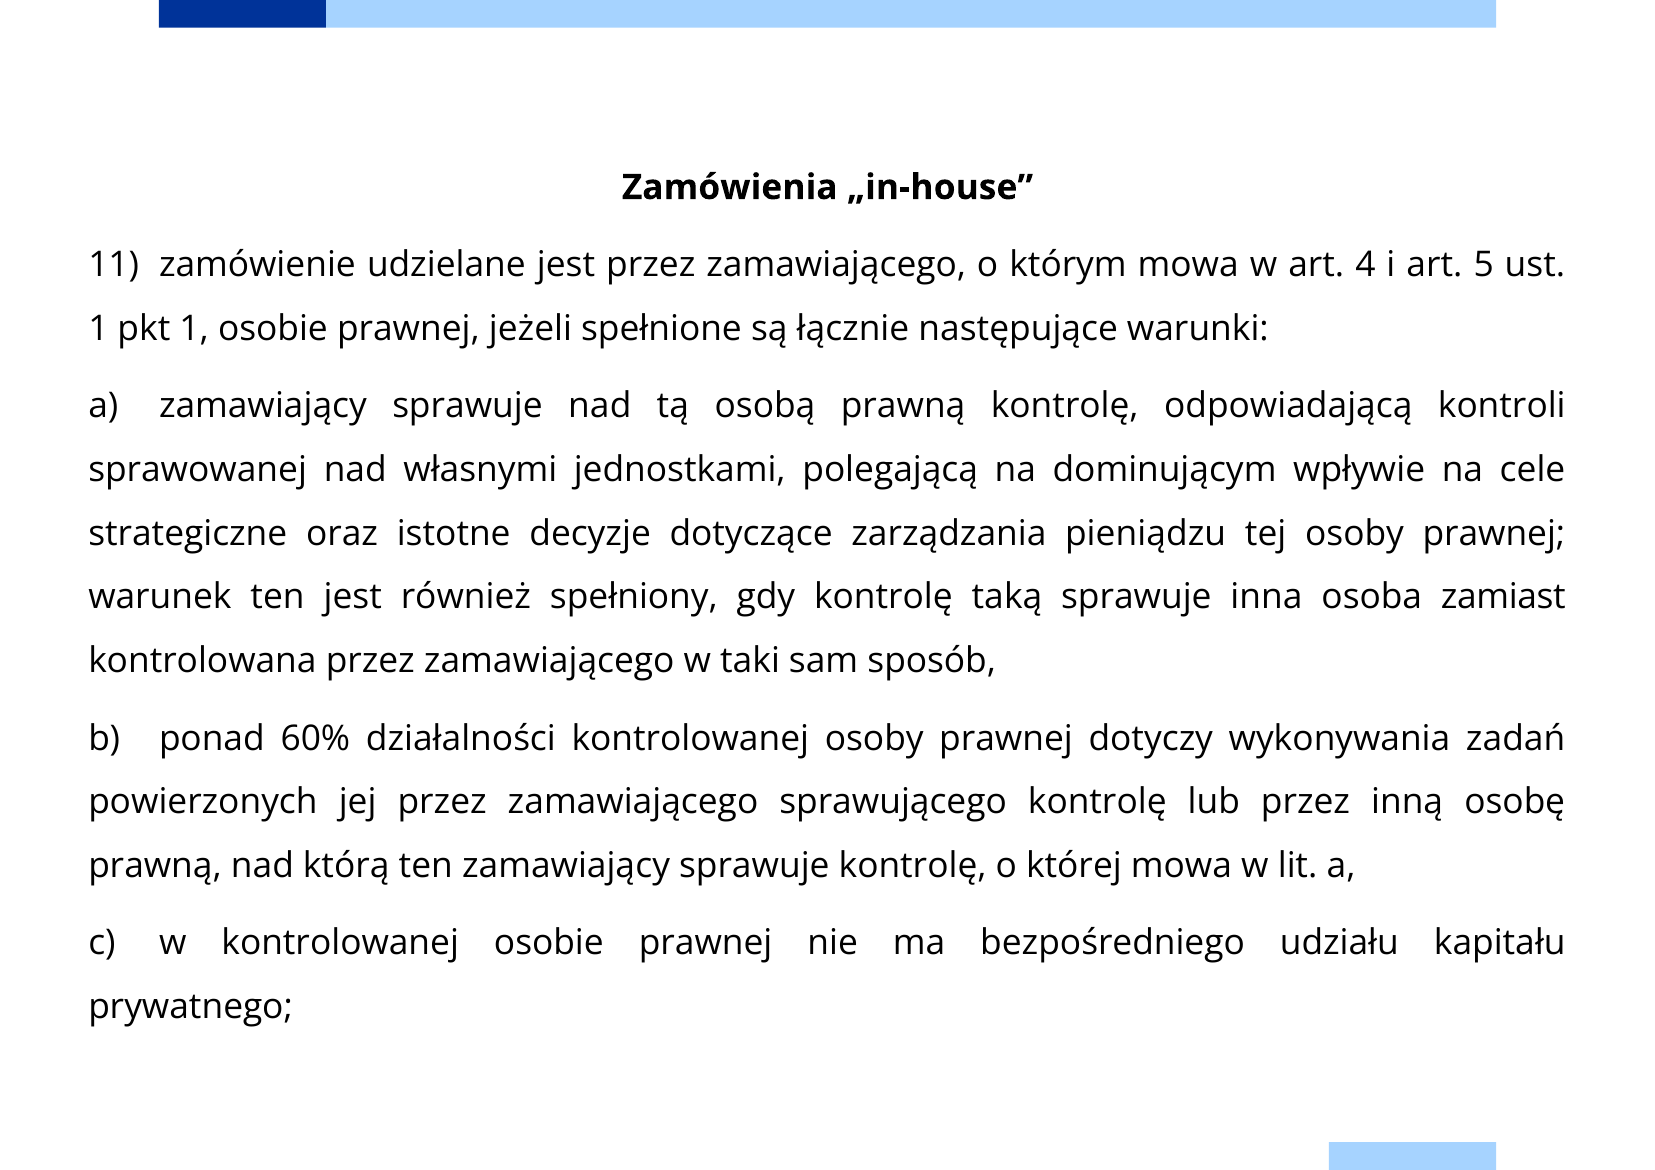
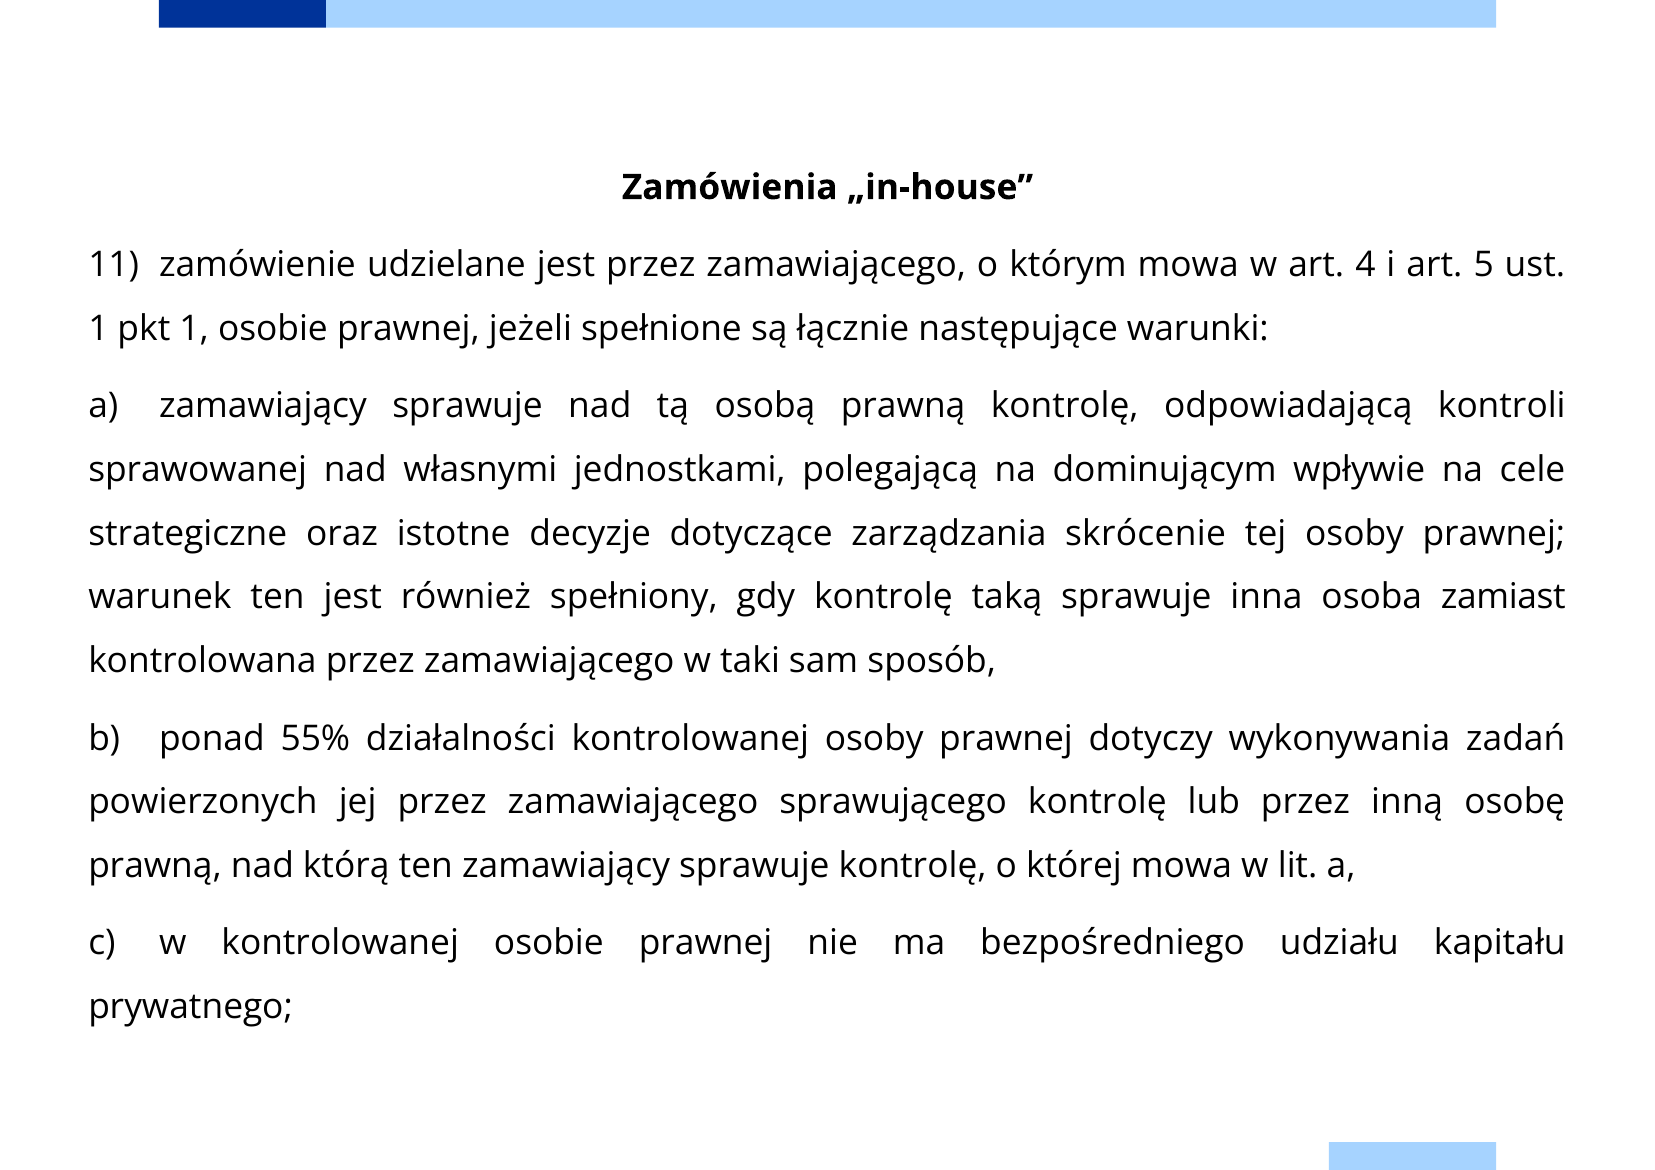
pieniądzu: pieniądzu -> skrócenie (1145, 534)
60%: 60% -> 55% (315, 738)
